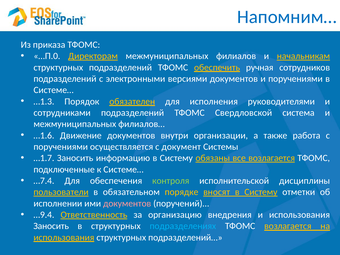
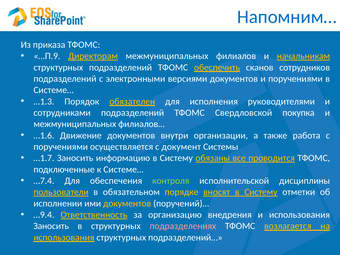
…П.0: …П.0 -> …П.9 (47, 56)
ручная: ручная -> сканов (260, 67)
система: система -> покупка (298, 113)
все возлагается: возлагается -> проводится (272, 158)
документов colour: pink -> yellow (127, 203)
подразделениях colour: light blue -> pink (183, 226)
